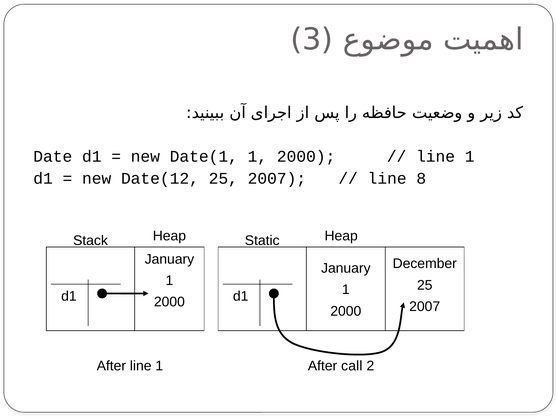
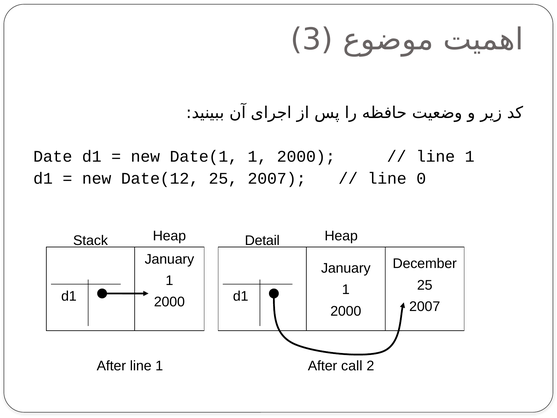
8: 8 -> 0 (421, 178)
Static: Static -> Detail (262, 240)
